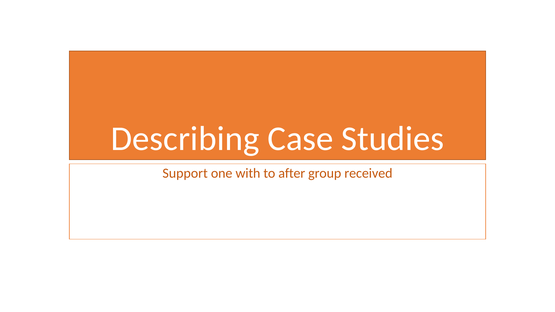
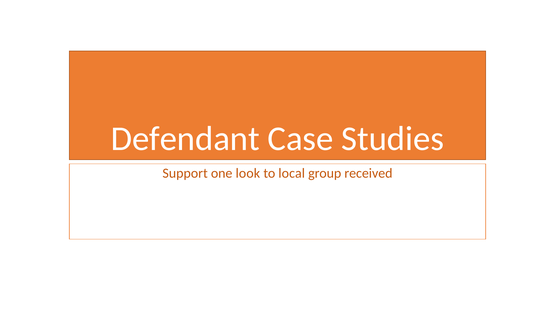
Describing: Describing -> Defendant (185, 139)
with: with -> look (248, 173)
after: after -> local (292, 173)
